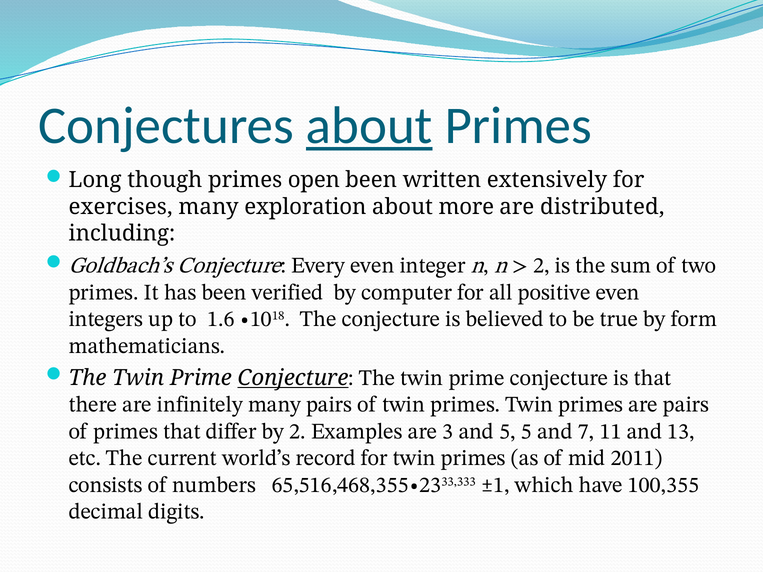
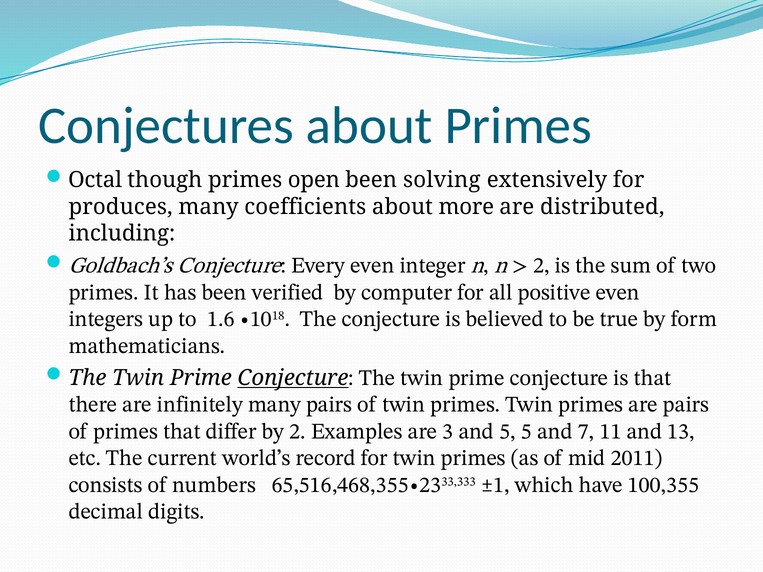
about underline: present -> none (369, 126)
Long: Long -> Octal (95, 180)
written: written -> solving (442, 180)
exercises: exercises -> produces (121, 207)
exploration: exploration -> coefficients (305, 207)
